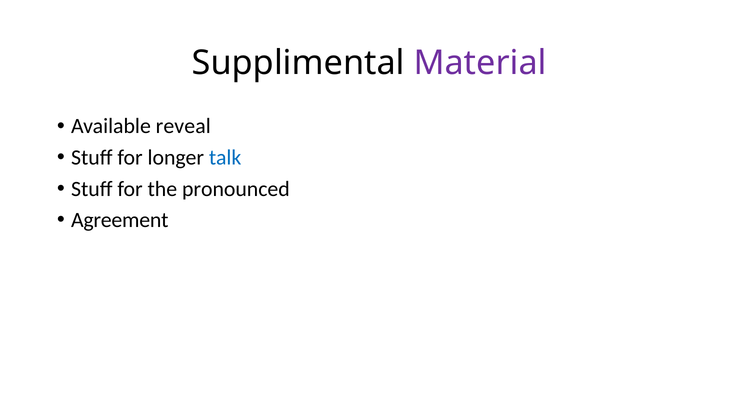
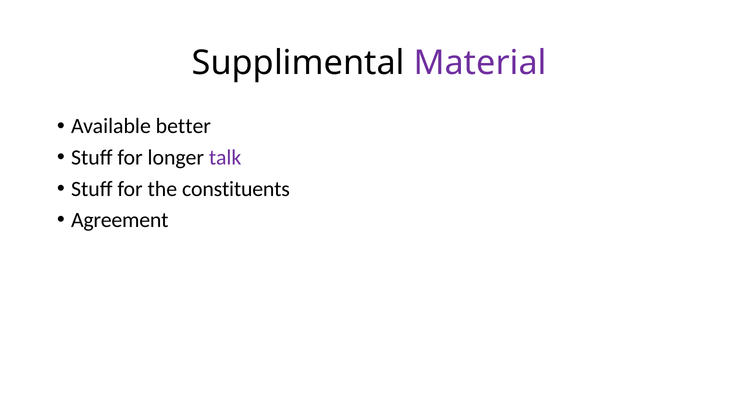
reveal: reveal -> better (183, 126)
talk colour: blue -> purple (225, 158)
pronounced: pronounced -> constituents (236, 189)
